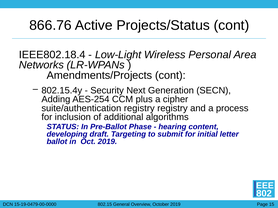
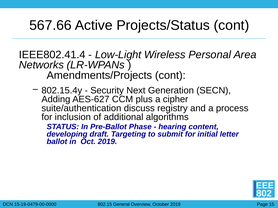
866.76: 866.76 -> 567.66 (50, 25)
IEEE802.18.4: IEEE802.18.4 -> IEEE802.41.4 (52, 55)
AES-254: AES-254 -> AES-627 (91, 100)
suite/authentication registry: registry -> discuss (139, 108)
